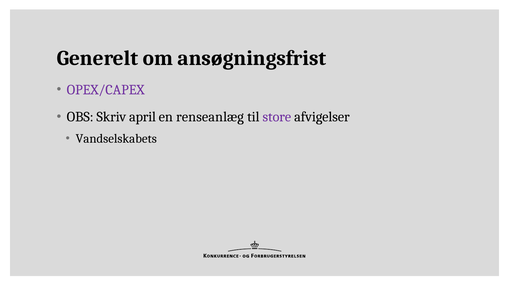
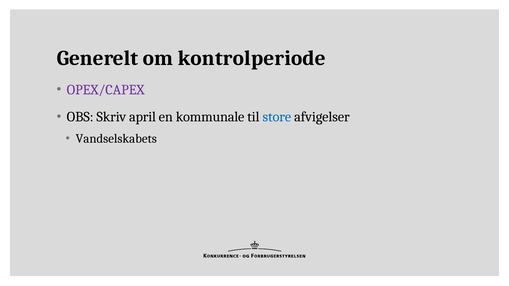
ansøgningsfrist: ansøgningsfrist -> kontrolperiode (252, 58)
renseanlæg: renseanlæg -> kommunale (210, 117)
store colour: purple -> blue (277, 117)
